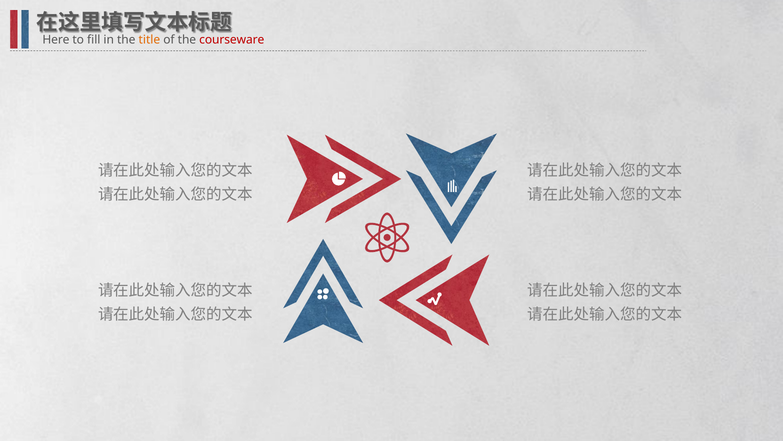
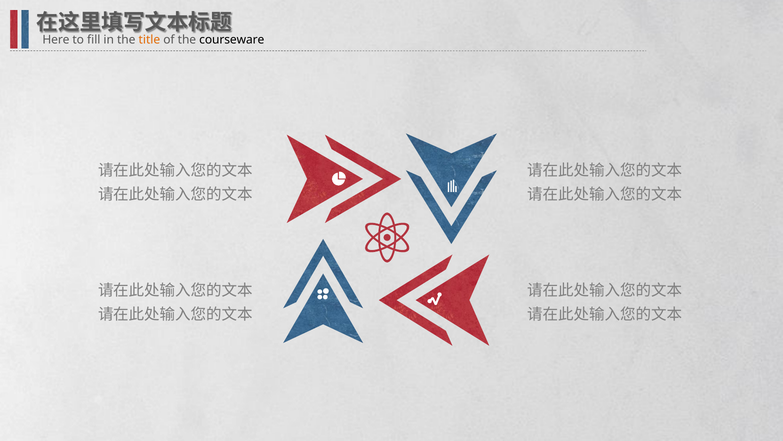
courseware colour: red -> black (232, 40)
